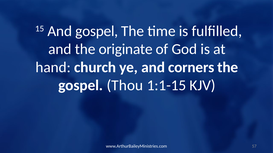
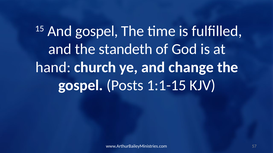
originate: originate -> standeth (126, 49)
corners: corners -> change (191, 68)
Thou: Thou -> Posts (125, 86)
